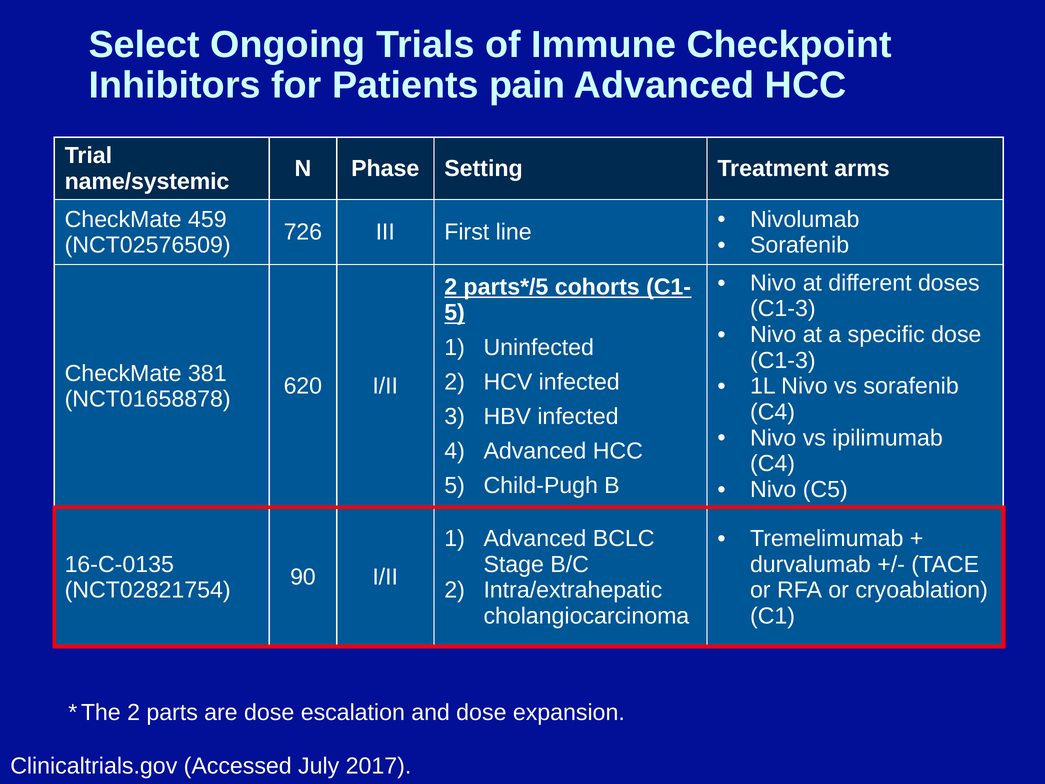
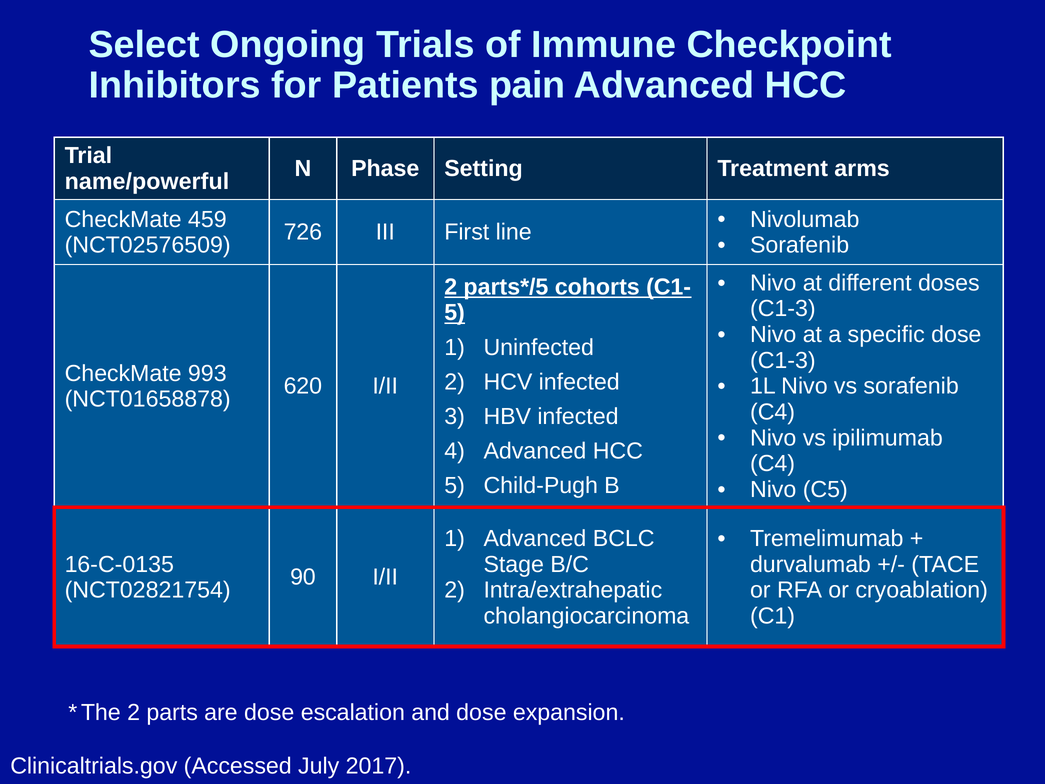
name/systemic: name/systemic -> name/powerful (147, 182)
381: 381 -> 993 (207, 373)
